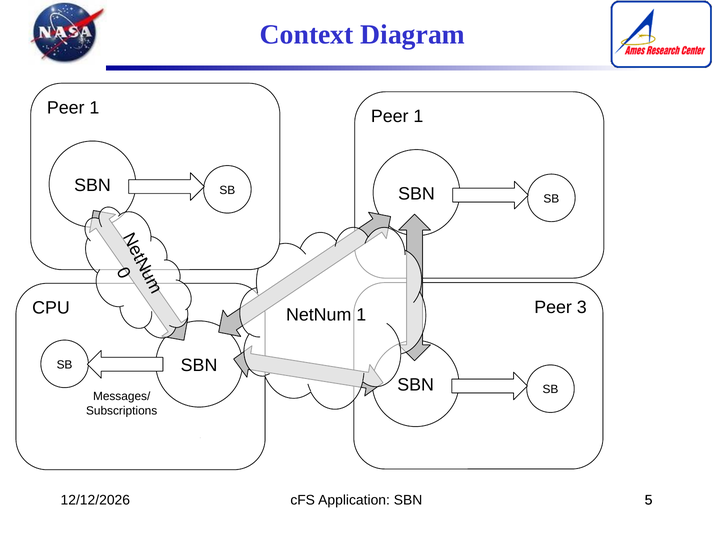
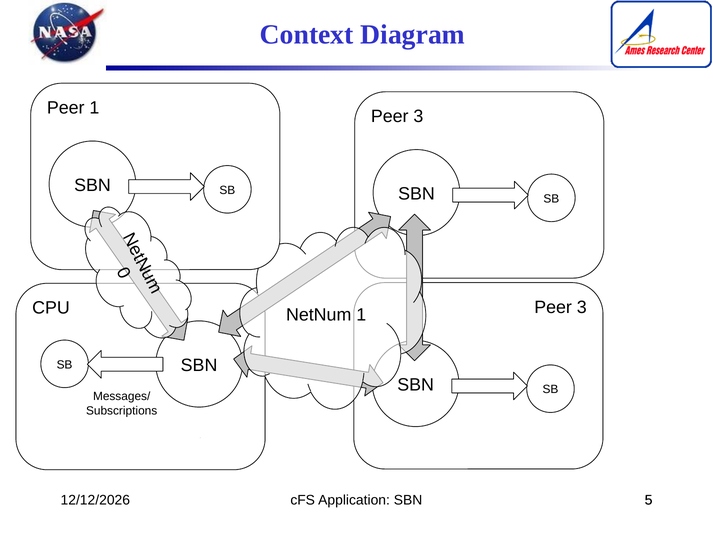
1: 1 -> 3 (418, 116)
